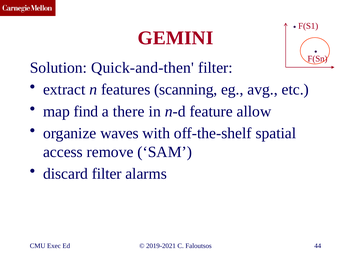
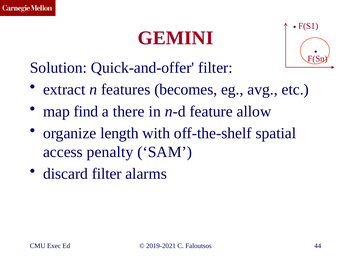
Quick-and-then: Quick-and-then -> Quick-and-offer (143, 68)
scanning: scanning -> becomes (186, 90)
waves: waves -> length (119, 133)
remove: remove -> penalty (110, 152)
